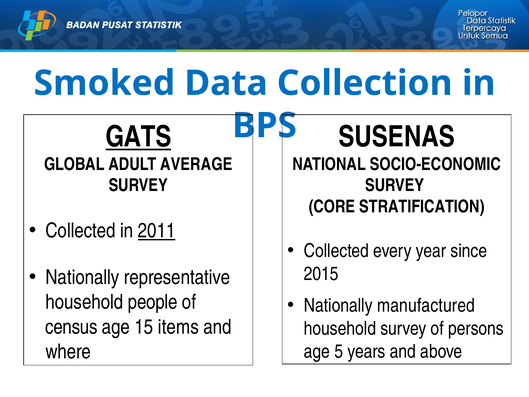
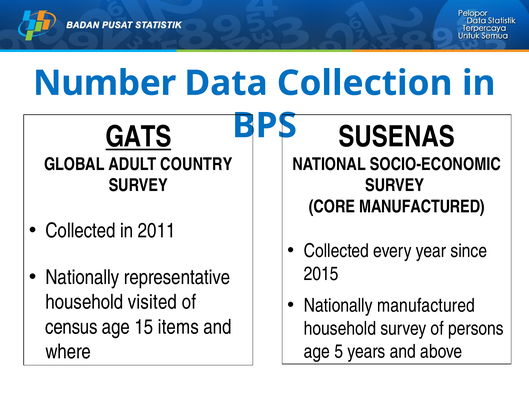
Smoked: Smoked -> Number (105, 83)
AVERAGE: AVERAGE -> COUNTRY (196, 164)
CORE STRATIFICATION: STRATIFICATION -> MANUFACTURED (422, 207)
2011 underline: present -> none (157, 231)
people: people -> visited (152, 302)
